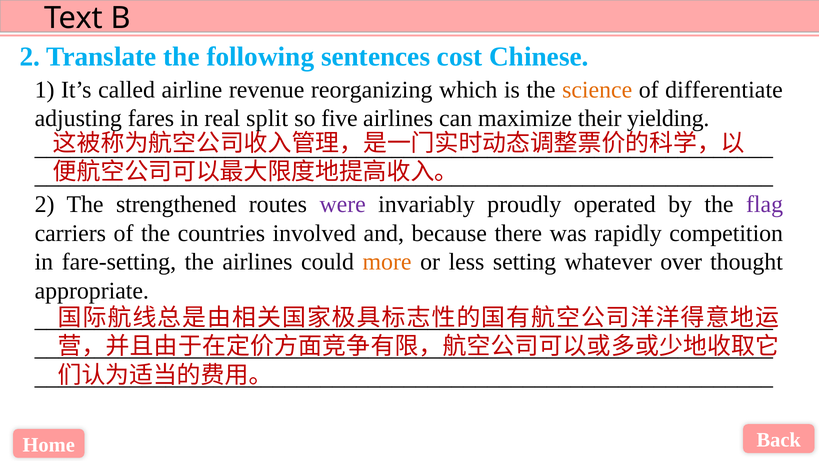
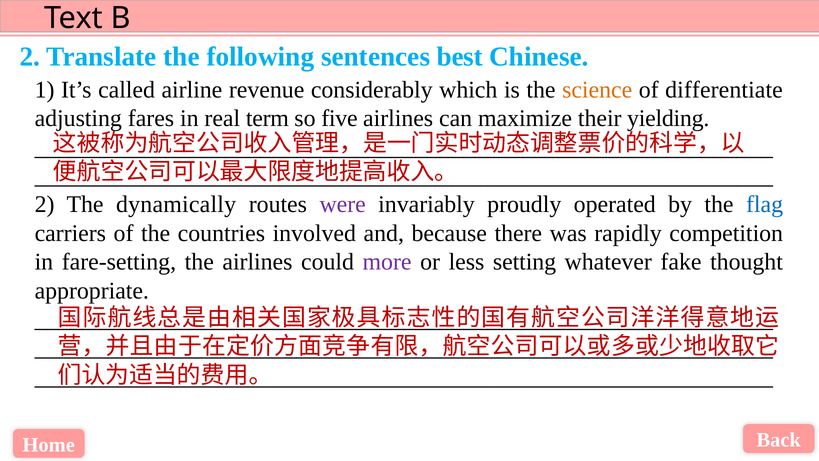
cost: cost -> best (460, 57)
reorganizing: reorganizing -> considerably (372, 90)
split: split -> term (267, 118)
strengthened: strengthened -> dynamically (176, 204)
flag colour: purple -> blue (765, 204)
more colour: orange -> purple (387, 262)
over: over -> fake (681, 262)
